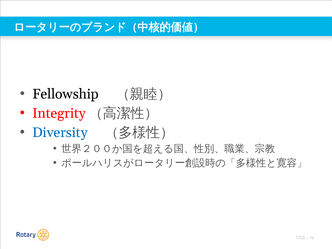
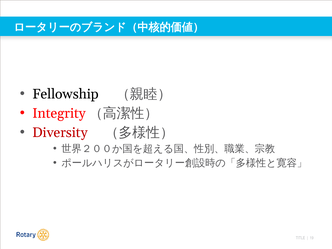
Diversity colour: blue -> red (60, 133)
